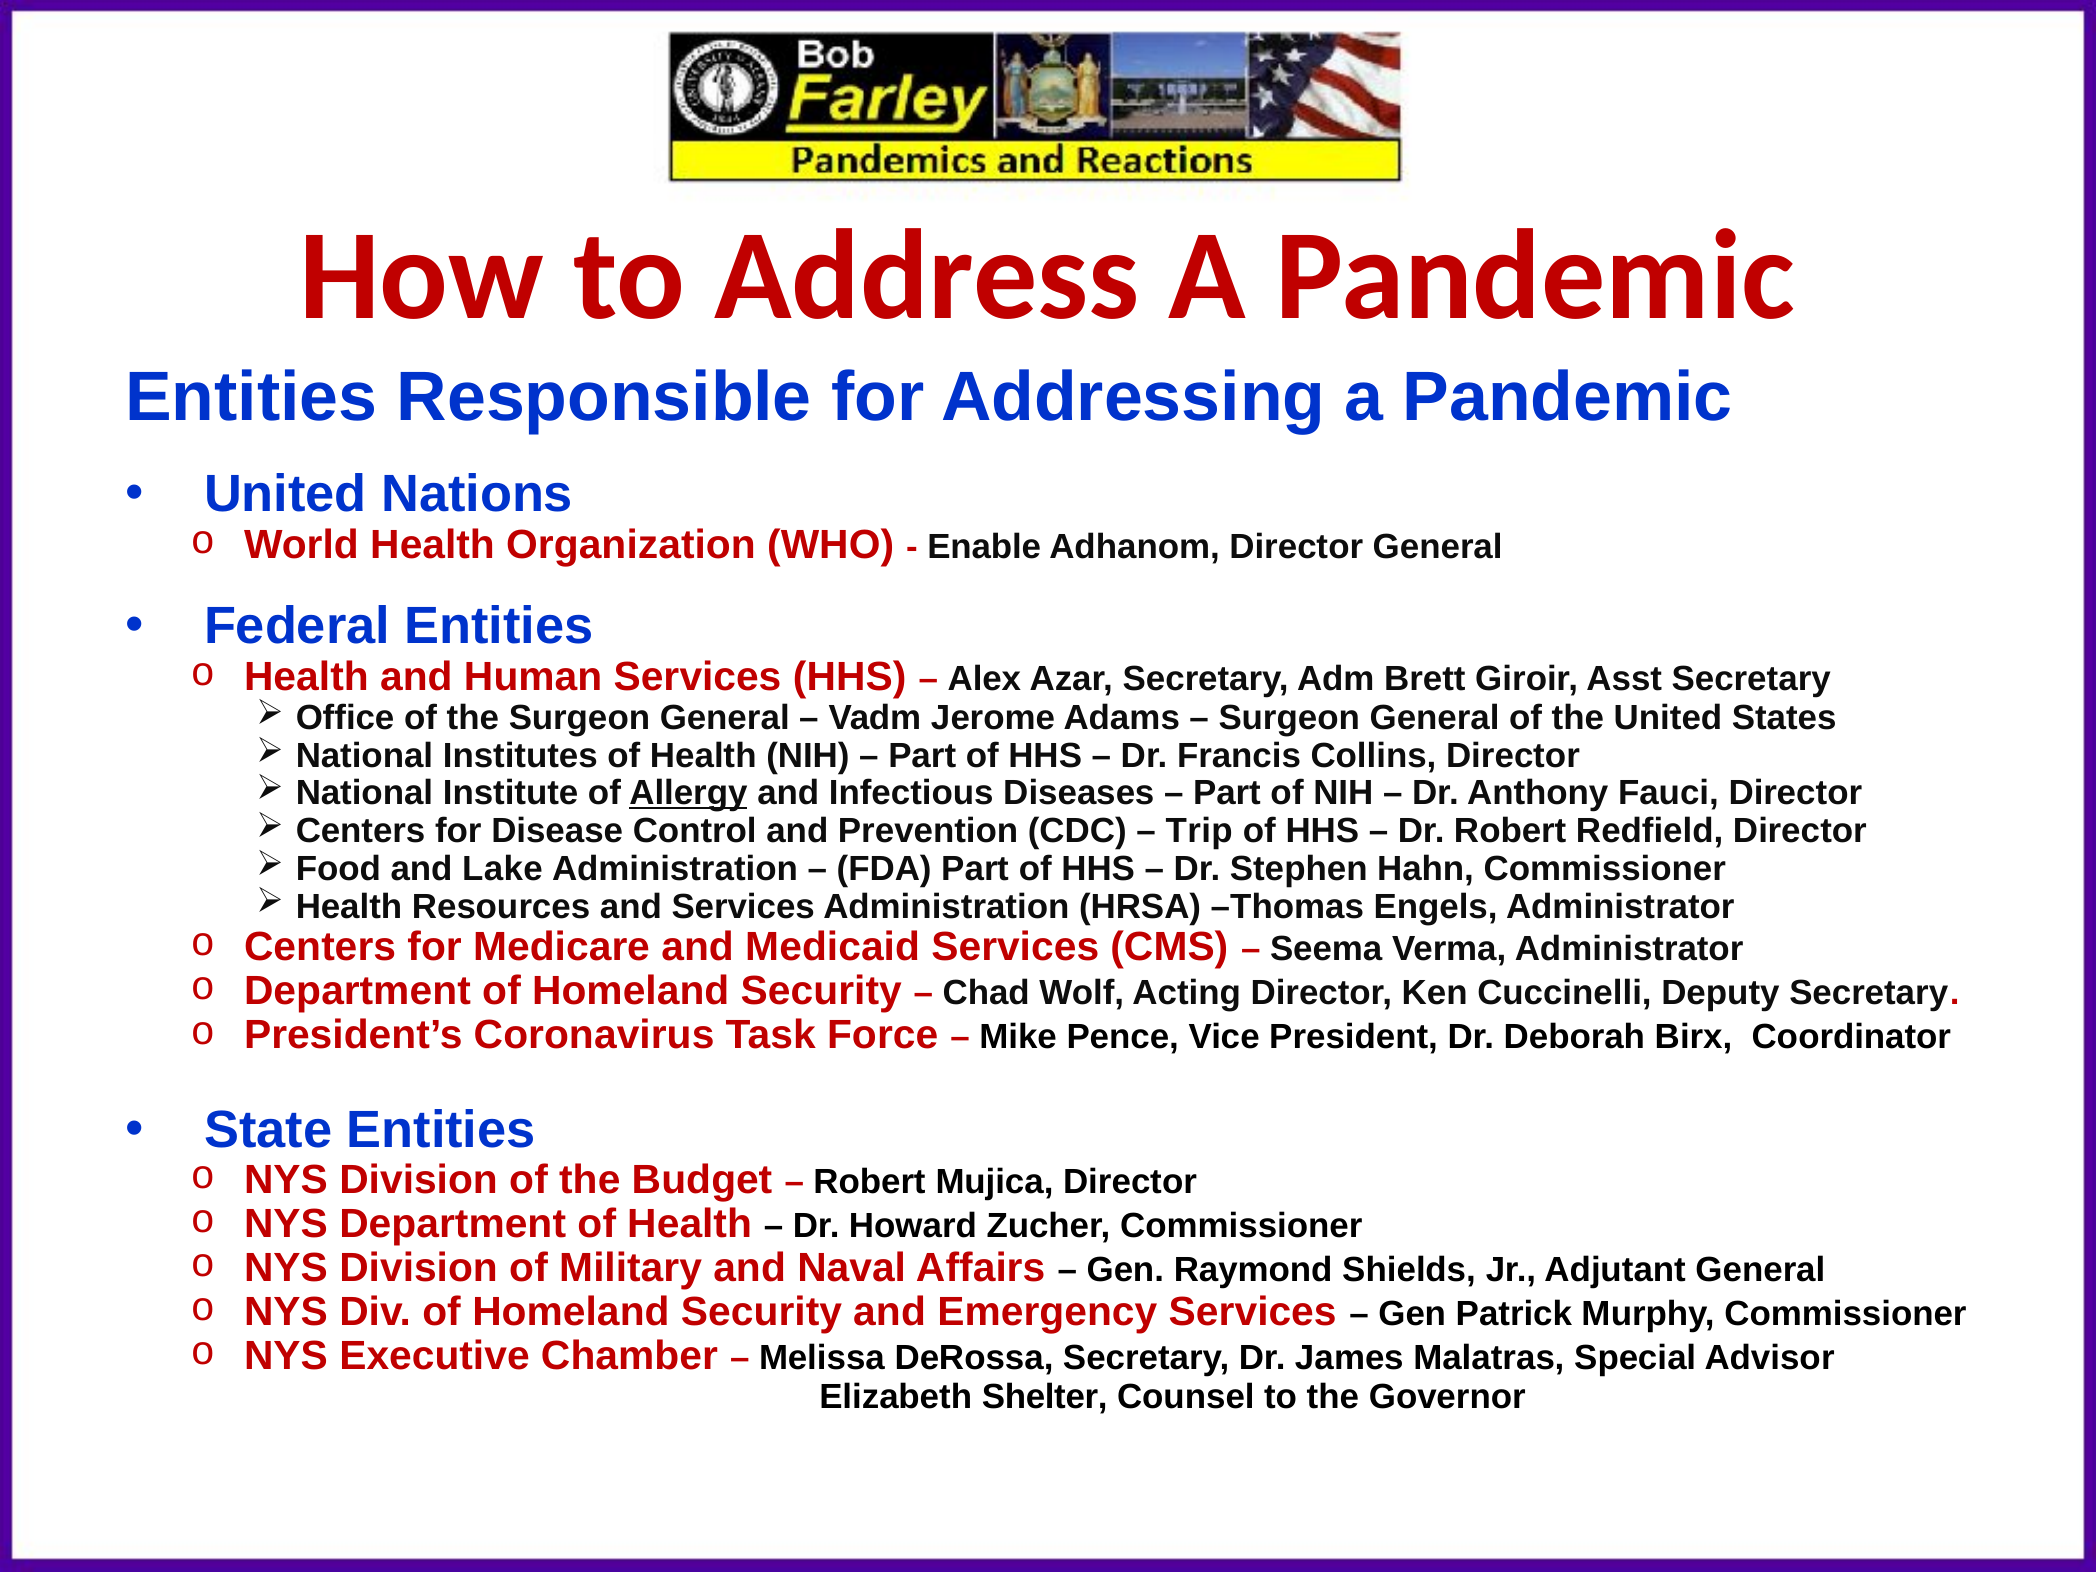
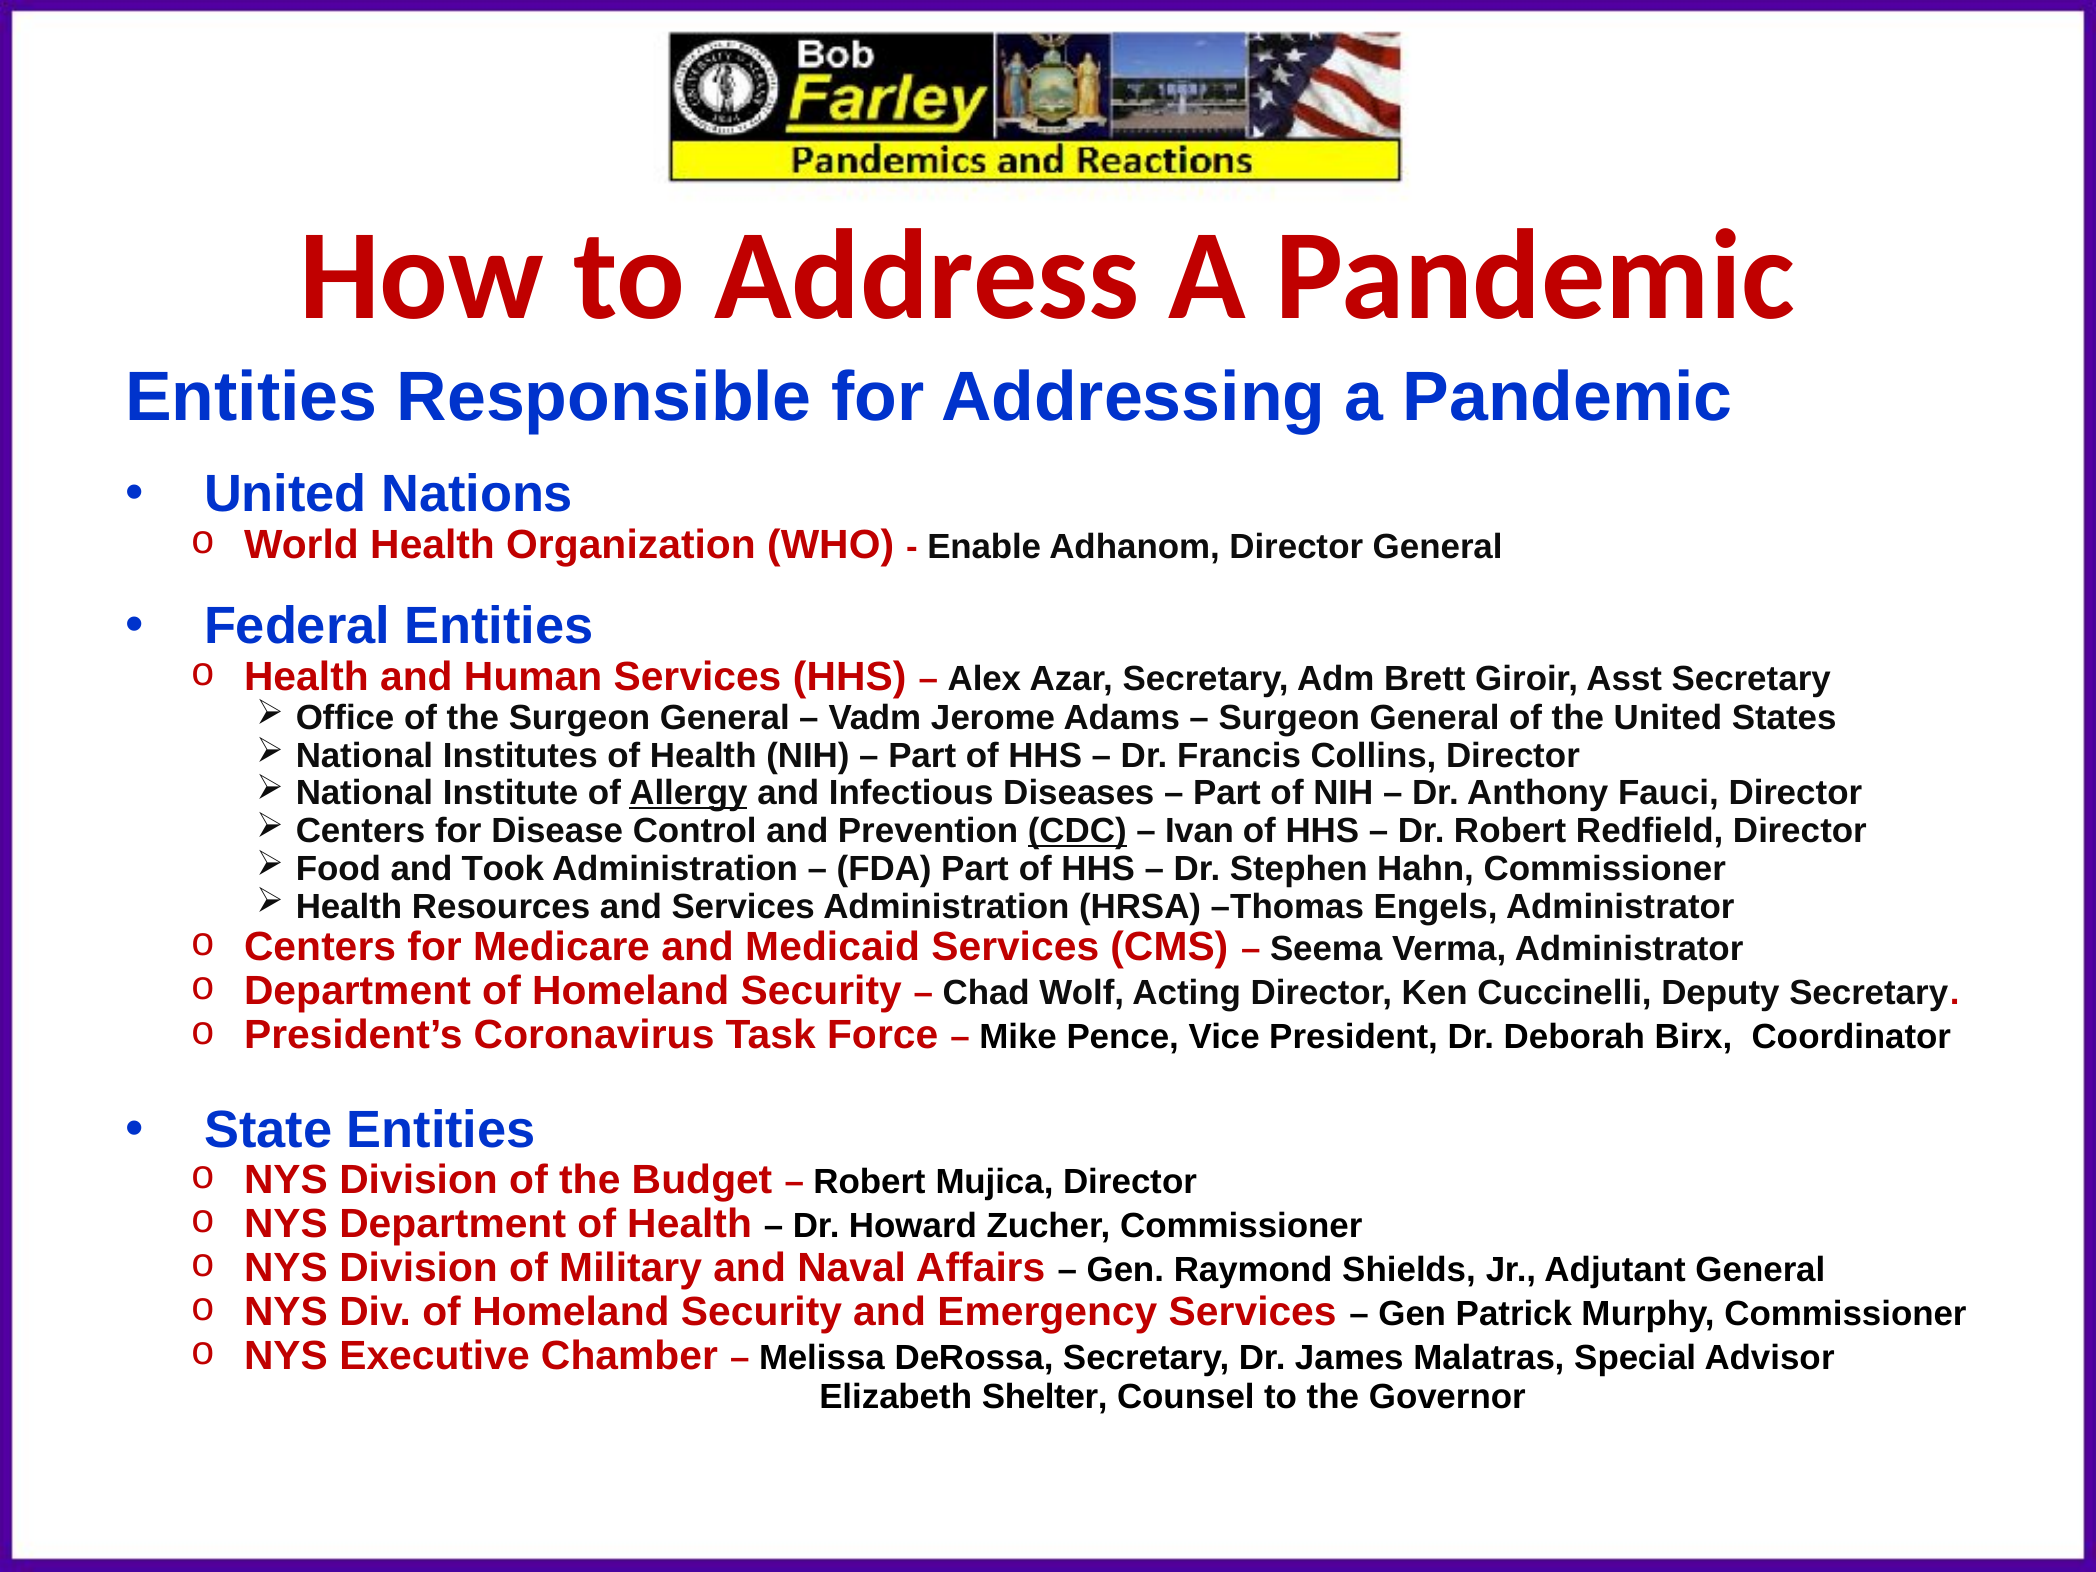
CDC underline: none -> present (1077, 831)
Trip: Trip -> Ivan (1200, 831)
Lake: Lake -> Took (503, 869)
